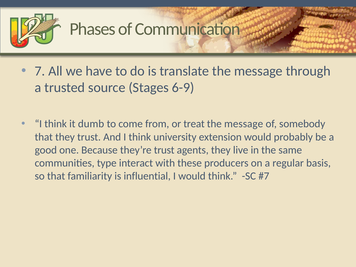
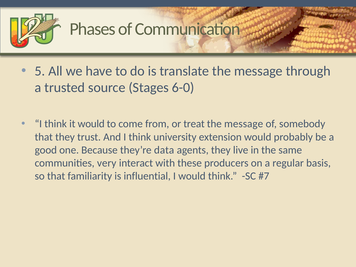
7: 7 -> 5 (40, 71)
6-9: 6-9 -> 6-0 (183, 88)
it dumb: dumb -> would (91, 124)
they’re trust: trust -> data (164, 150)
type: type -> very (107, 163)
